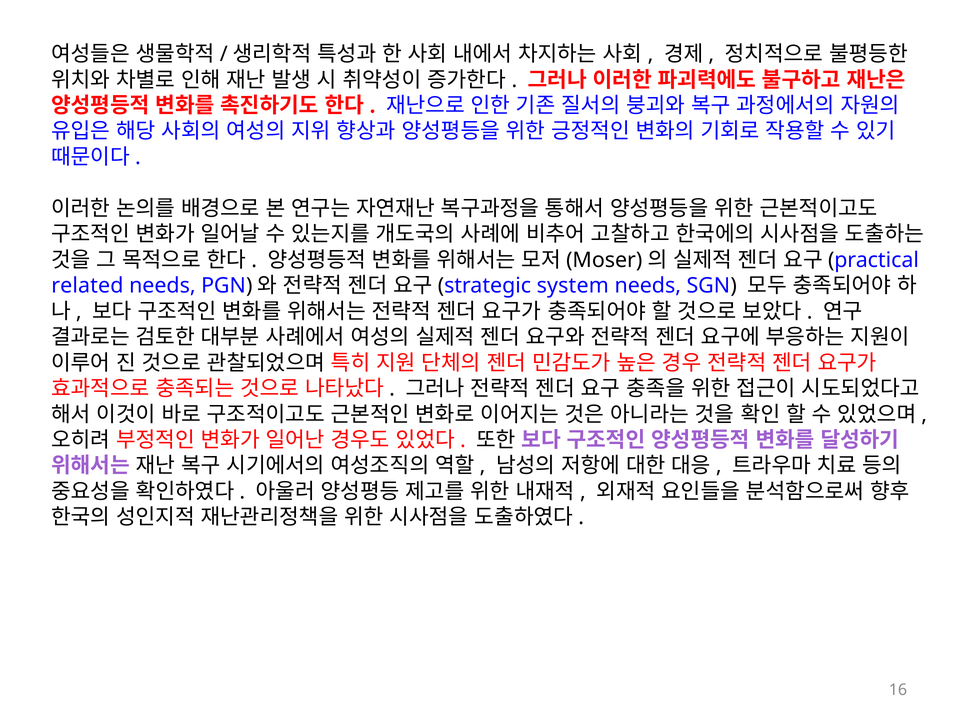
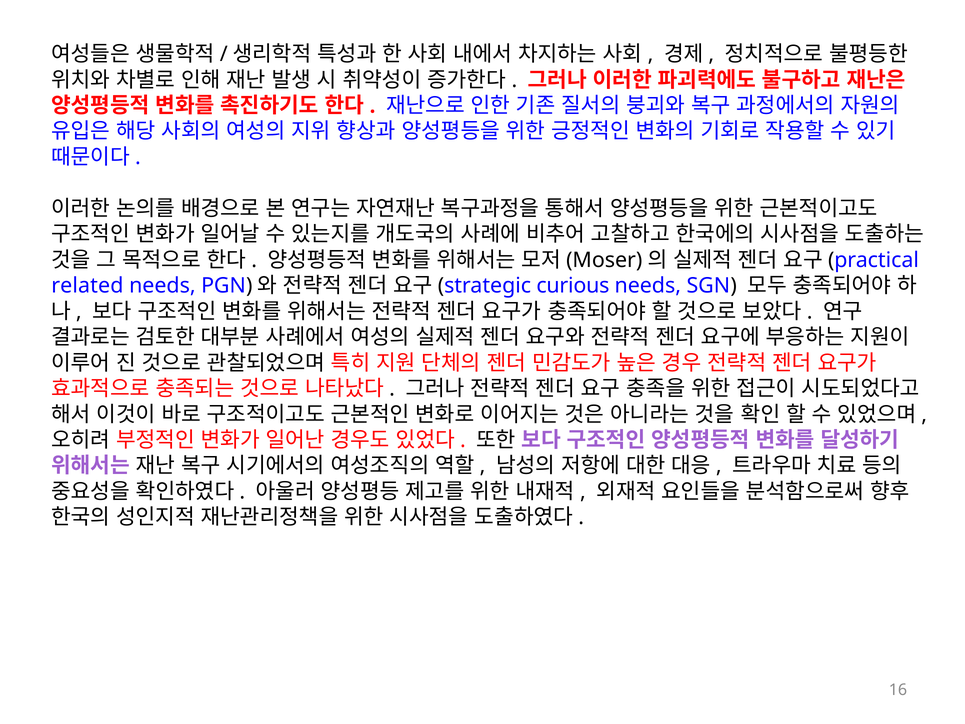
system: system -> curious (573, 286)
